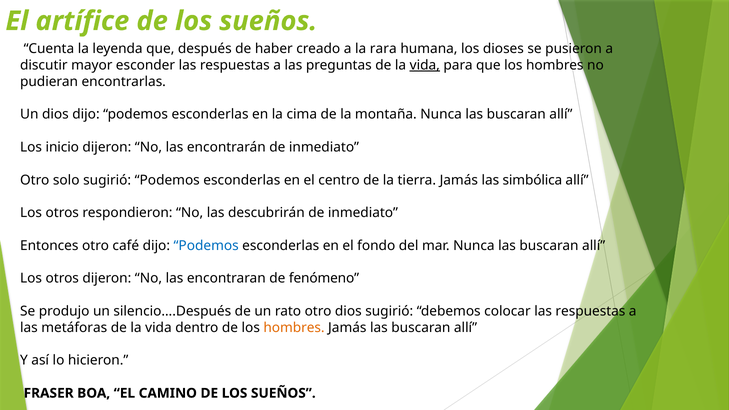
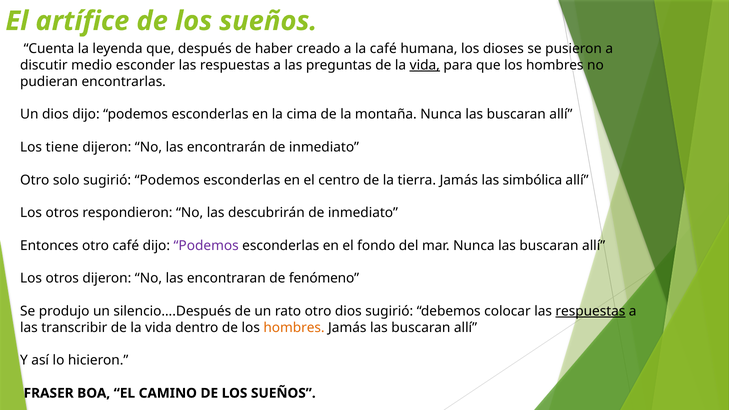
la rara: rara -> café (383, 49)
mayor: mayor -> medio (92, 65)
inicio: inicio -> tiene (62, 147)
Podemos colour: blue -> purple (206, 246)
respuestas underline: none -> present (590, 311)
metáforas: metáforas -> transcribir (74, 328)
